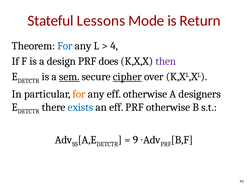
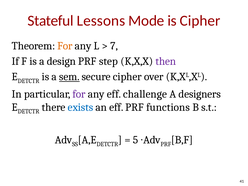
is Return: Return -> Cipher (200, 21)
For colour: blue -> orange (65, 46)
4: 4 -> 7 (114, 46)
does: does -> step (108, 61)
cipher underline: present -> none (127, 77)
for colour: orange -> purple (79, 94)
eff otherwise: otherwise -> challenge (145, 94)
PRF otherwise: otherwise -> functions (168, 107)
9: 9 -> 5 (136, 140)
